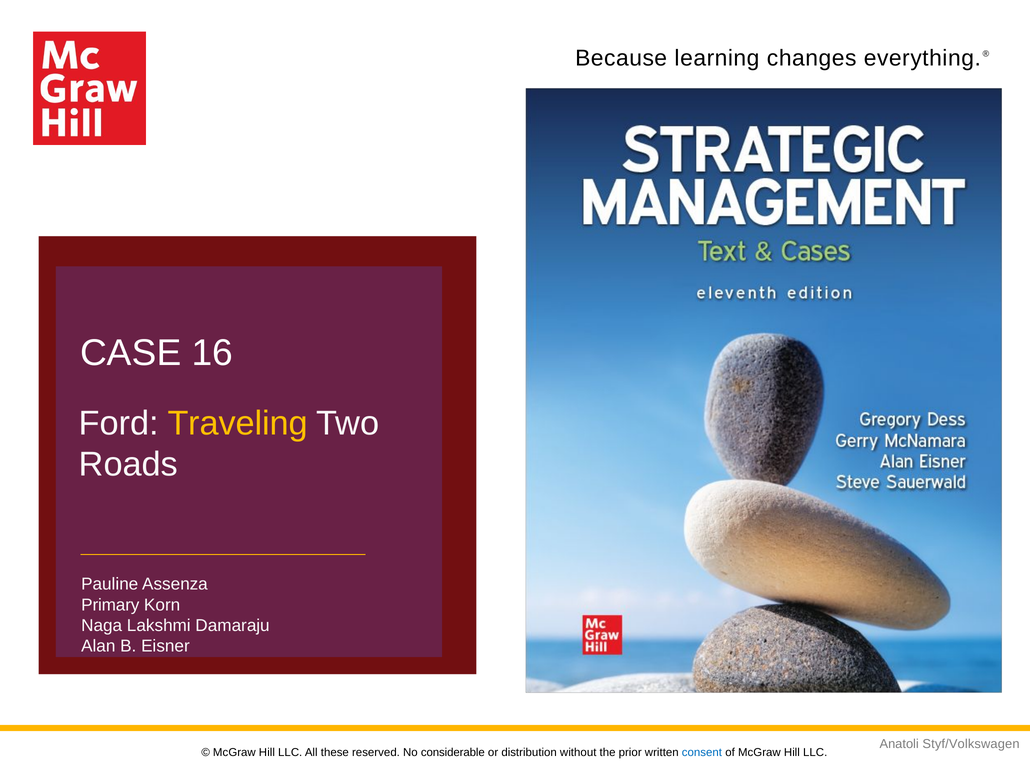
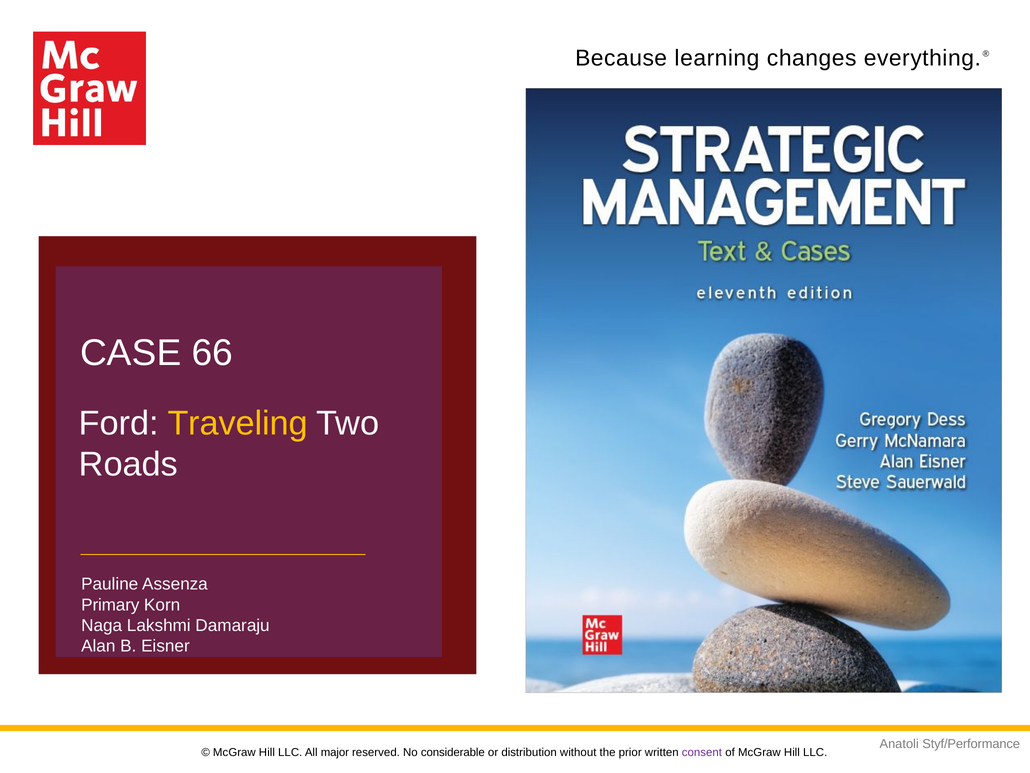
16: 16 -> 66 (212, 353)
Styf/Volkswagen: Styf/Volkswagen -> Styf/Performance (971, 743)
these: these -> major (335, 752)
consent colour: blue -> purple (702, 752)
